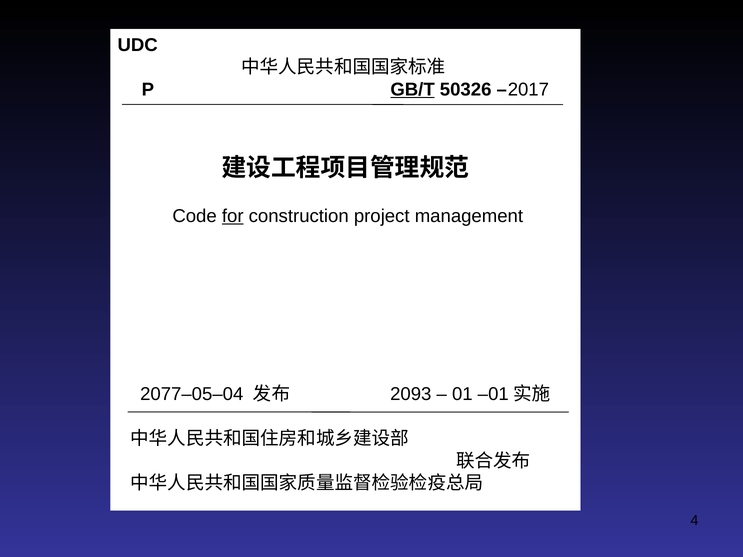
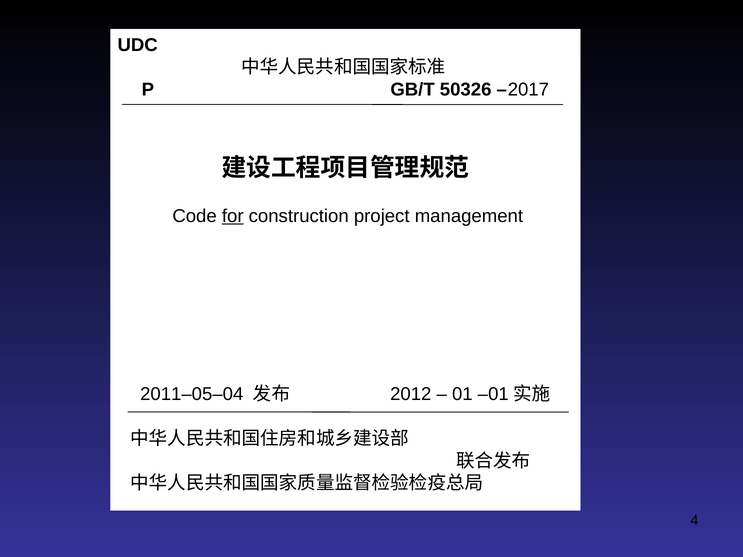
GB/T underline: present -> none (413, 90)
2077–05–04: 2077–05–04 -> 2011–05–04 (192, 394)
2093: 2093 -> 2012 (411, 394)
